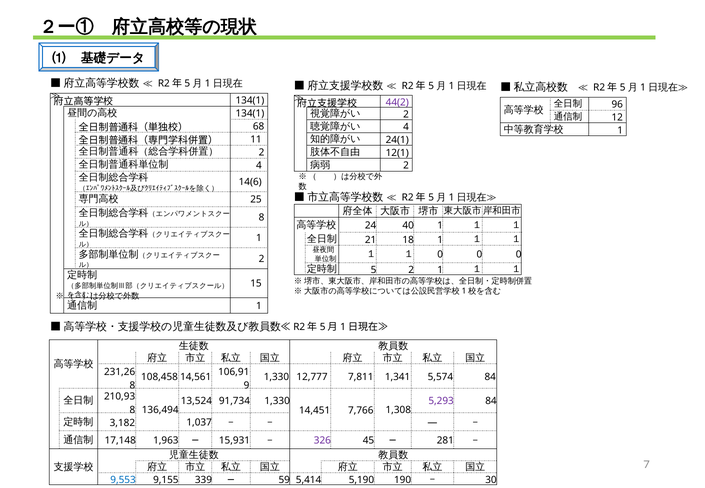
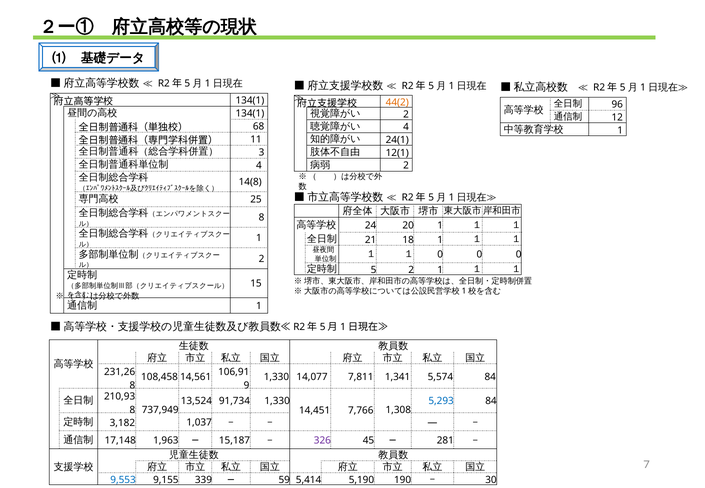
44(2 colour: purple -> orange (397, 102)
2: 2 -> 3 (261, 152)
14(6: 14(6 -> 14(8 (250, 182)
40: 40 -> 20 (408, 225)
12,777: 12,777 -> 14,077 (312, 377)
5,293 colour: purple -> blue (441, 401)
136,494: 136,494 -> 737,949 (160, 410)
15,931: 15,931 -> 15,187 (234, 440)
